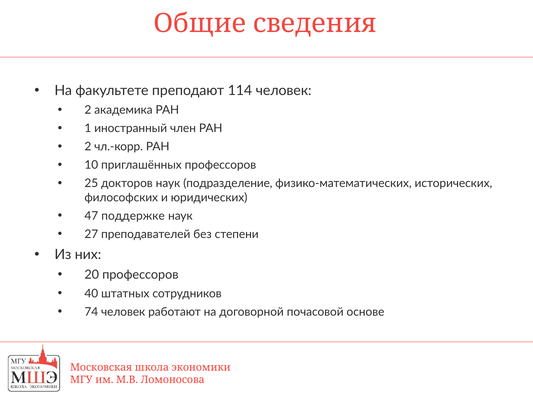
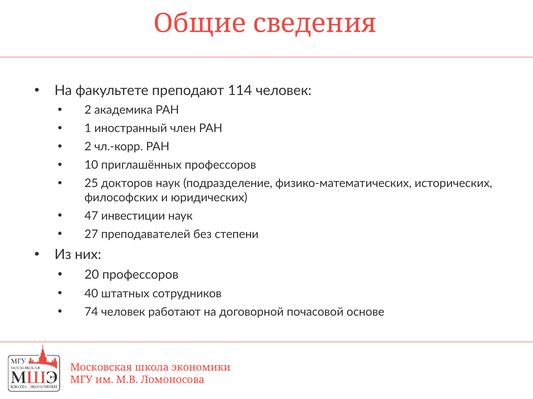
поддержке: поддержке -> инвестиции (133, 216)
